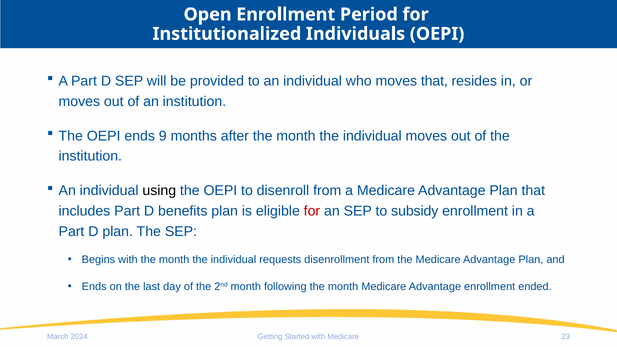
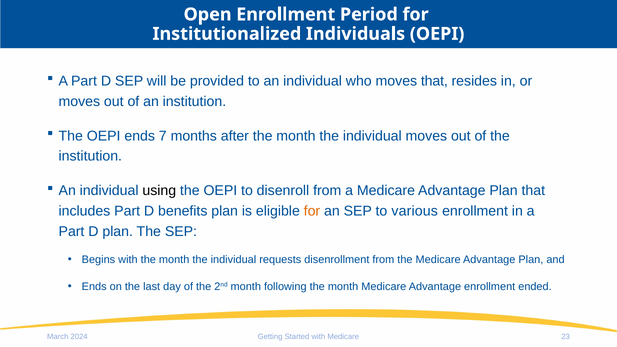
9: 9 -> 7 (163, 136)
for colour: red -> orange (312, 211)
subsidy: subsidy -> various (415, 211)
